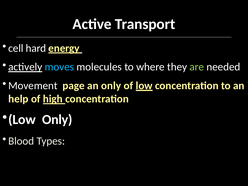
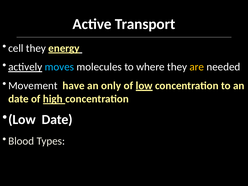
cell hard: hard -> they (36, 48)
are colour: light green -> yellow (197, 67)
page: page -> have (74, 86)
help: help -> date (18, 99)
Only: Only -> Date (57, 120)
